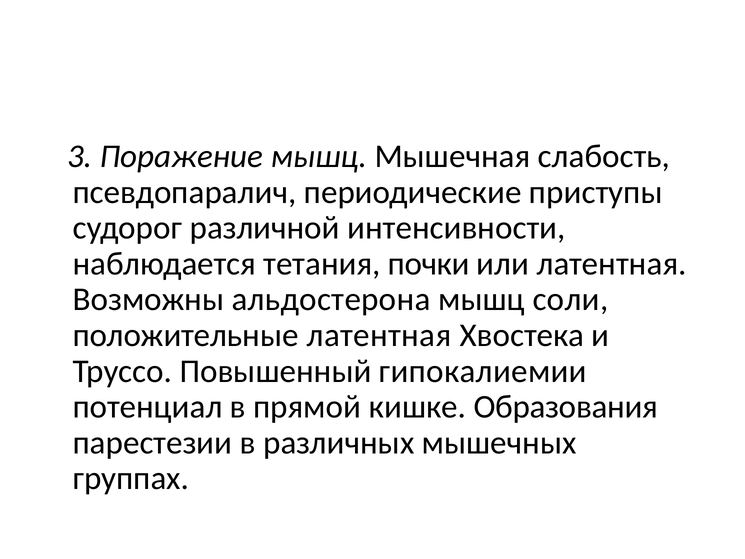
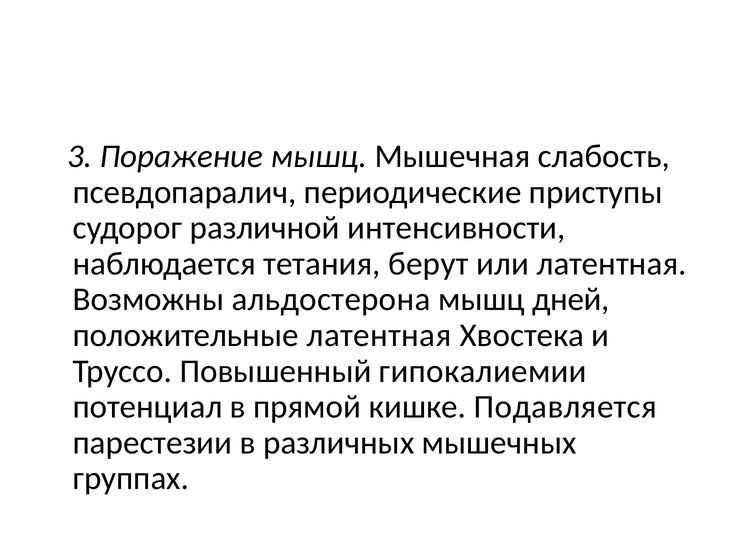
почки: почки -> берут (428, 264)
соли: соли -> дней (571, 299)
Образования: Образования -> Подавляется (565, 407)
